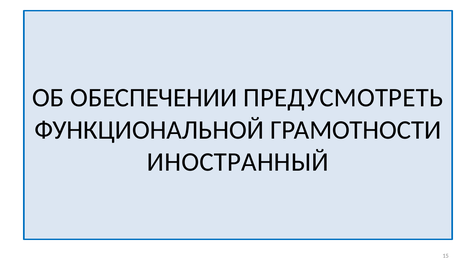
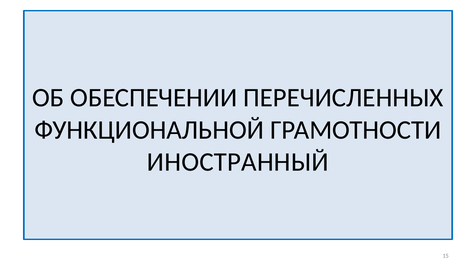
ПРЕДУСМОТРЕТЬ: ПРЕДУСМОТРЕТЬ -> ПЕРЕЧИСЛЕННЫХ (343, 98)
